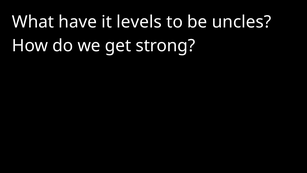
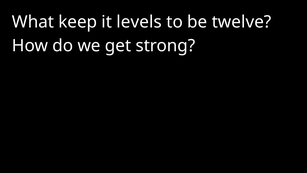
have: have -> keep (78, 22)
uncles: uncles -> twelve (242, 22)
